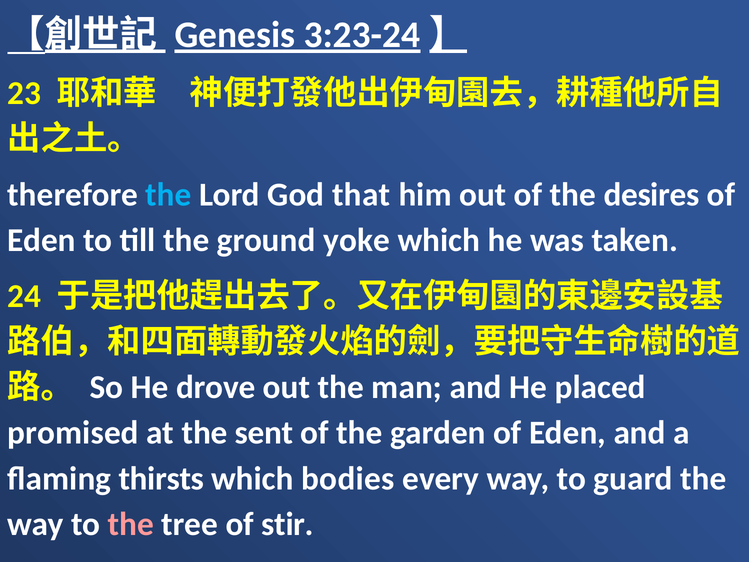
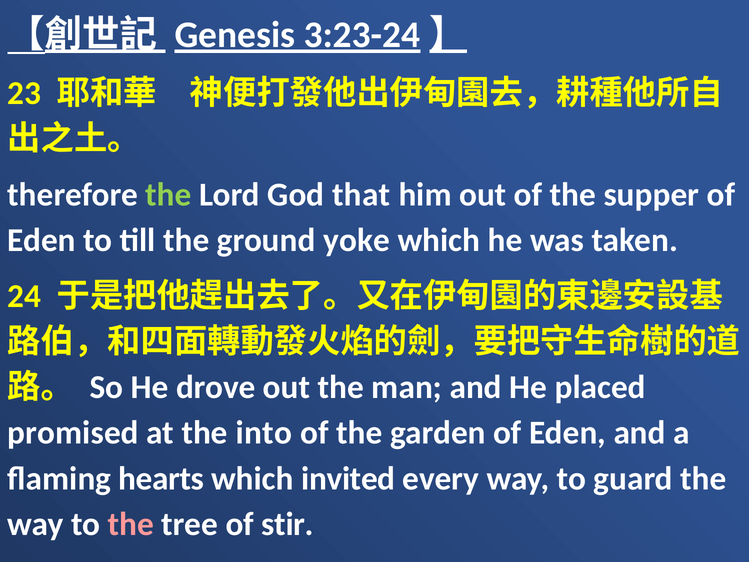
the colour: light blue -> light green (168, 195)
desires: desires -> supper (651, 195)
sent: sent -> into (264, 433)
thirsts: thirsts -> hearts (161, 478)
bodies: bodies -> invited (348, 478)
